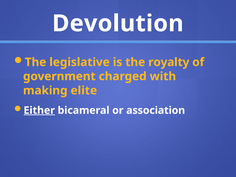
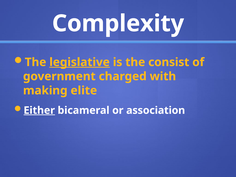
Devolution: Devolution -> Complexity (118, 23)
legislative underline: none -> present (80, 62)
royalty: royalty -> consist (169, 62)
